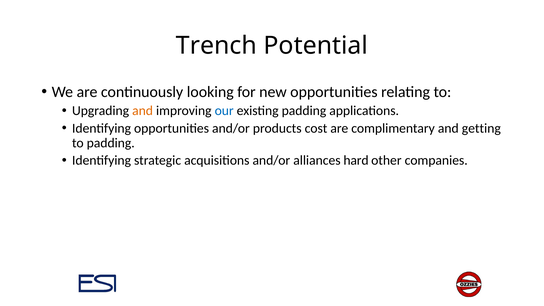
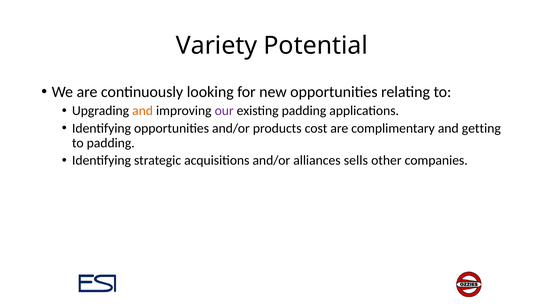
Trench: Trench -> Variety (216, 46)
our colour: blue -> purple (224, 111)
hard: hard -> sells (356, 160)
